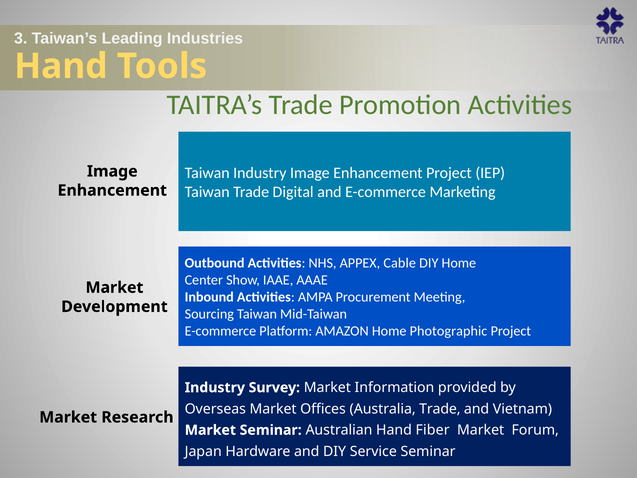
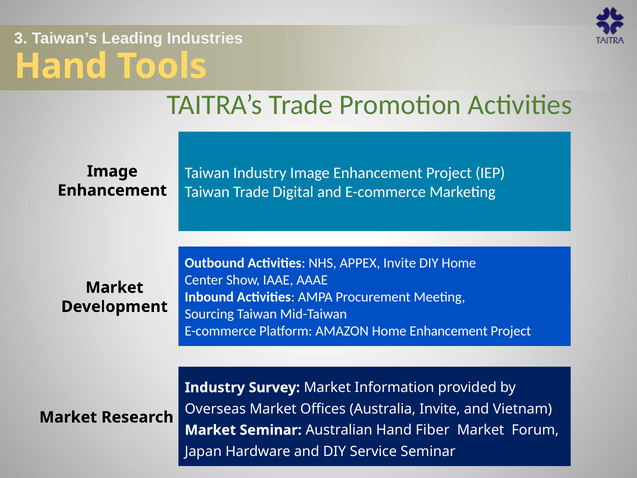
APPEX Cable: Cable -> Invite (400, 263)
Home Photographic: Photographic -> Enhancement (449, 331)
Australia Trade: Trade -> Invite (440, 409)
